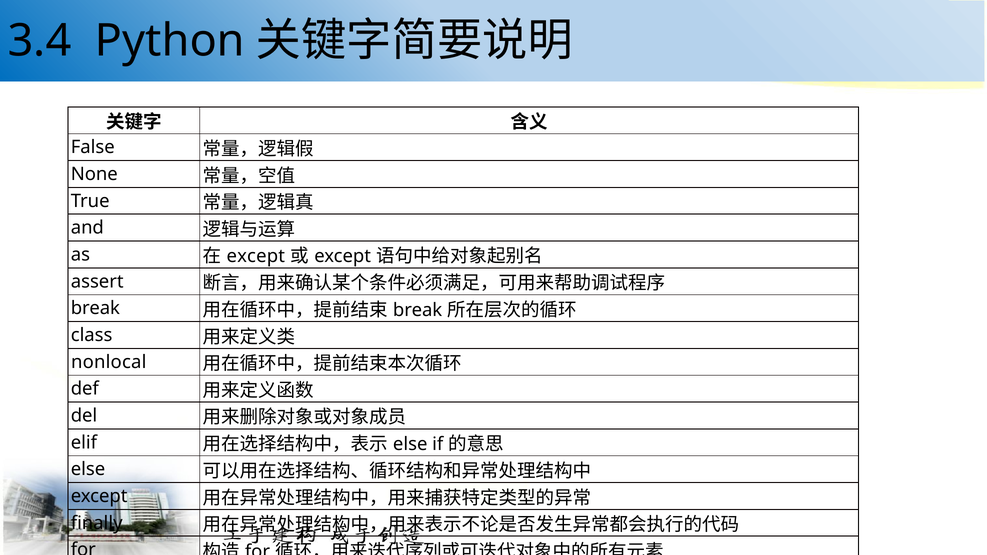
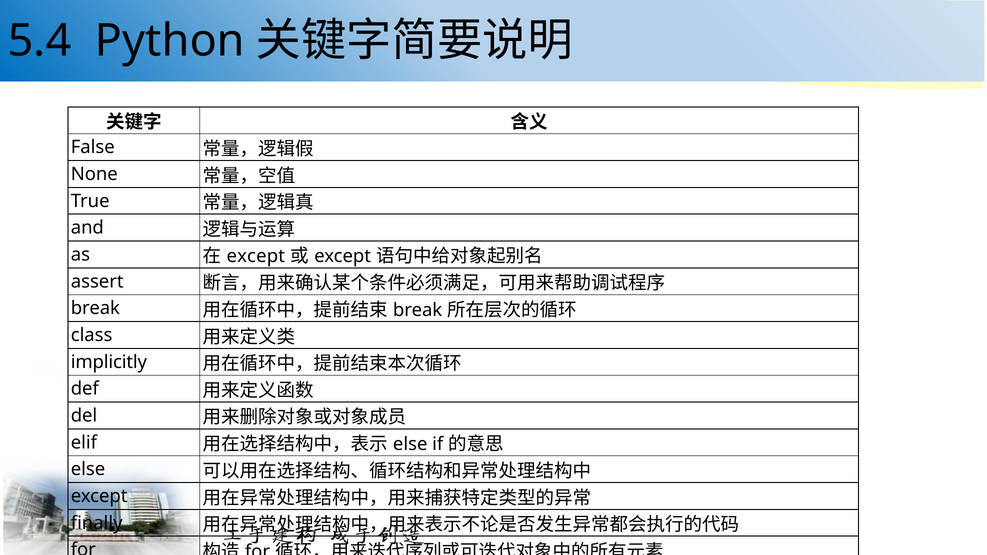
3.4: 3.4 -> 5.4 (39, 41)
nonlocal: nonlocal -> implicitly (109, 362)
